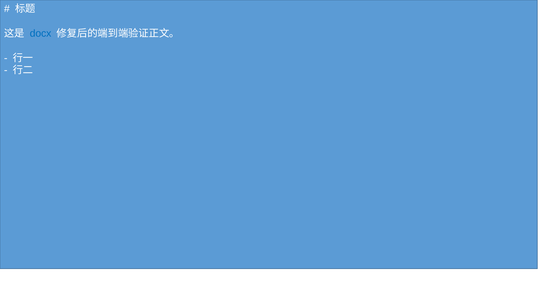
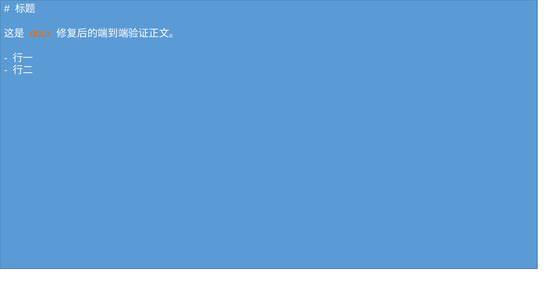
docx colour: blue -> orange (41, 33)
